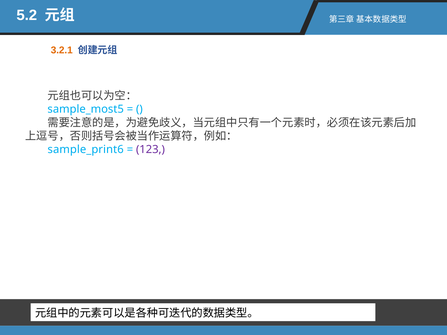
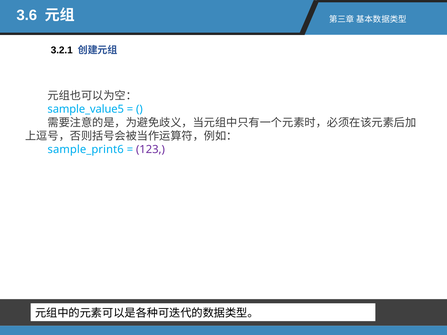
5.2: 5.2 -> 3.6 (27, 15)
3.2.1 colour: orange -> black (62, 50)
sample_most5: sample_most5 -> sample_value5 (86, 109)
